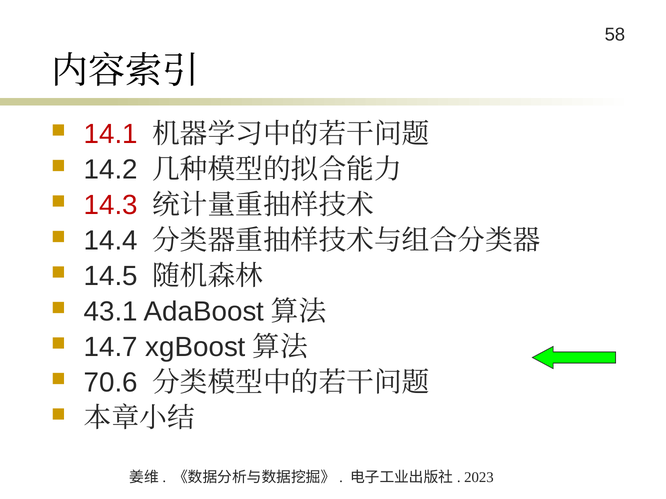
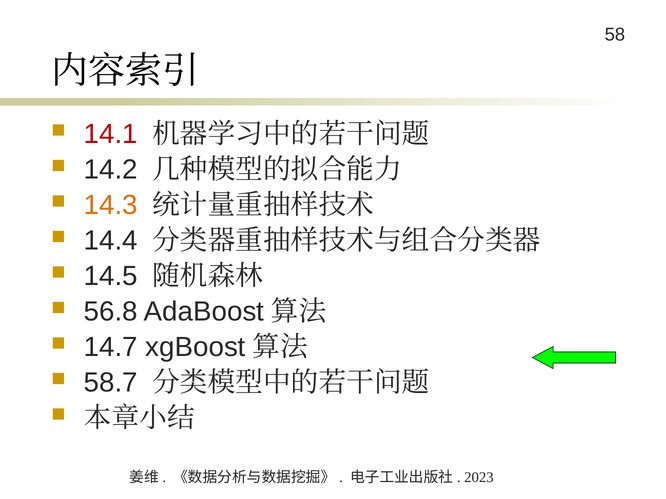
14.3 colour: red -> orange (111, 205)
43.1: 43.1 -> 56.8 (111, 312)
70.6: 70.6 -> 58.7 (111, 383)
